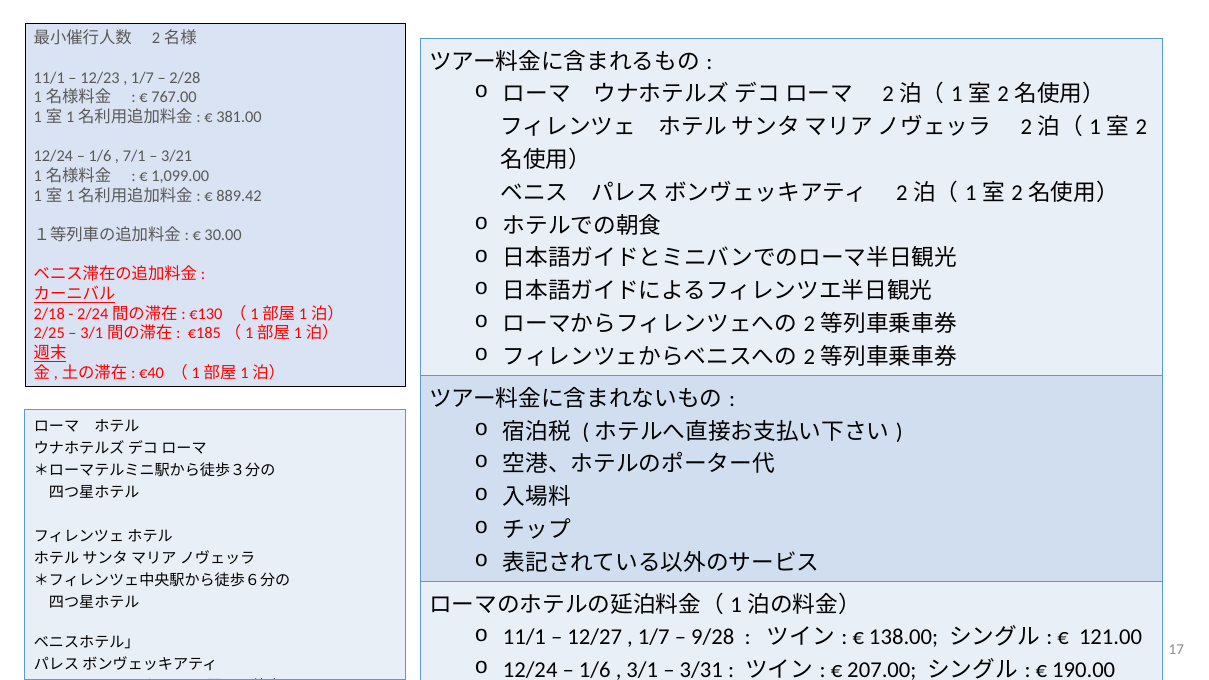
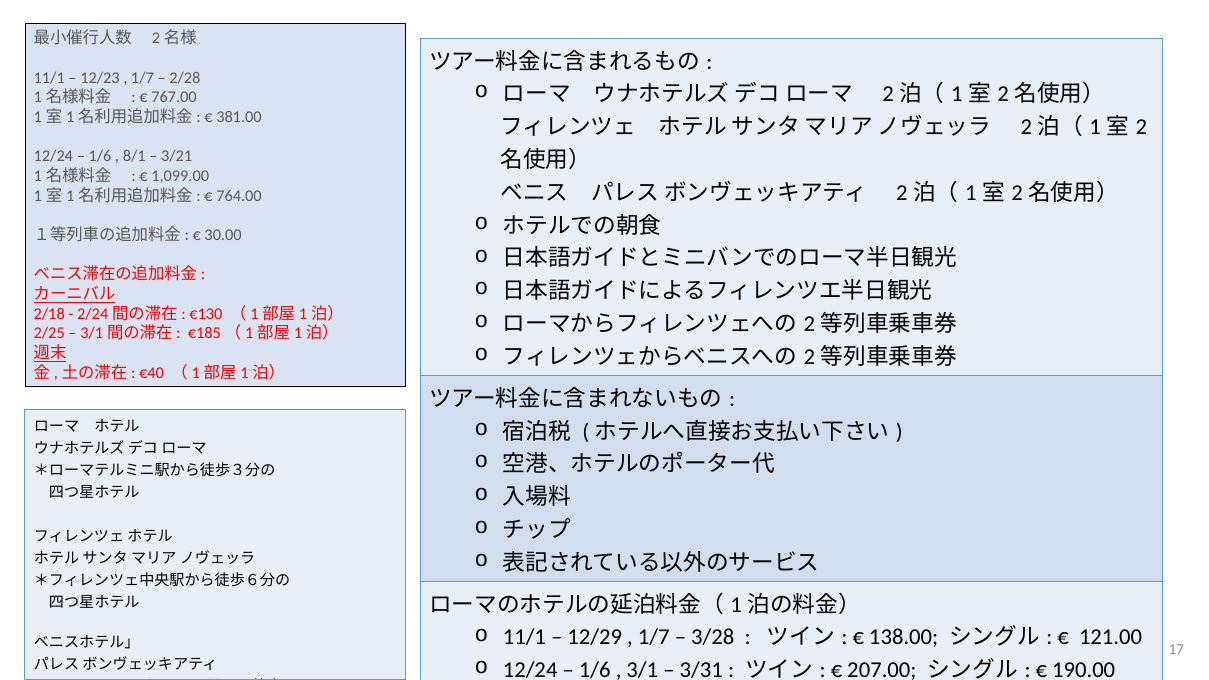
7/1: 7/1 -> 8/1 (134, 157)
889.42: 889.42 -> 764.00 (239, 196)
12/27: 12/27 -> 12/29 (595, 638)
9/28: 9/28 -> 3/28 (713, 638)
